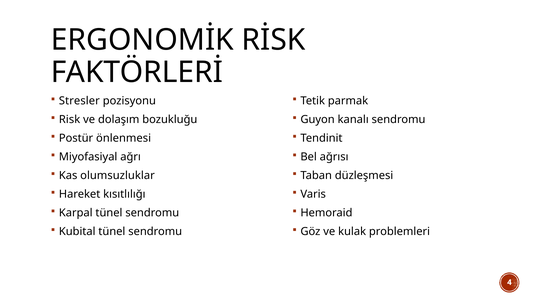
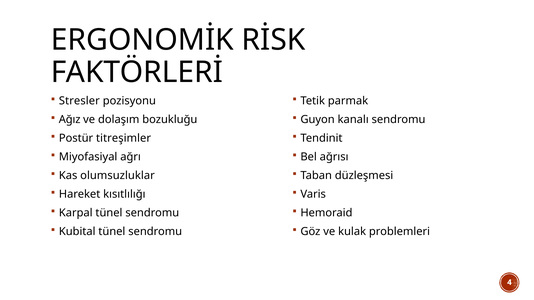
Risk: Risk -> Ağız (70, 120)
önlenmesi: önlenmesi -> titreşimler (124, 138)
